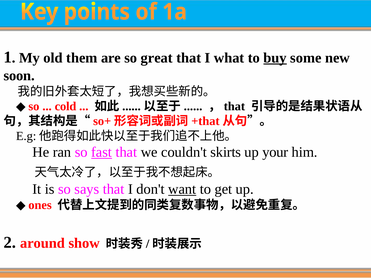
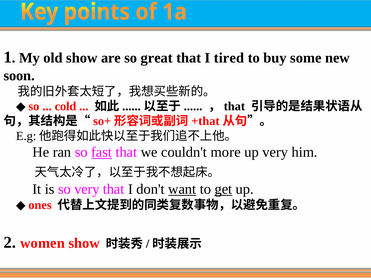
old them: them -> show (82, 58)
what: what -> tired (229, 58)
buy underline: present -> none (275, 58)
skirts: skirts -> more (226, 152)
up your: your -> very (275, 152)
so says: says -> very (87, 189)
get underline: none -> present (223, 189)
around: around -> women (42, 243)
